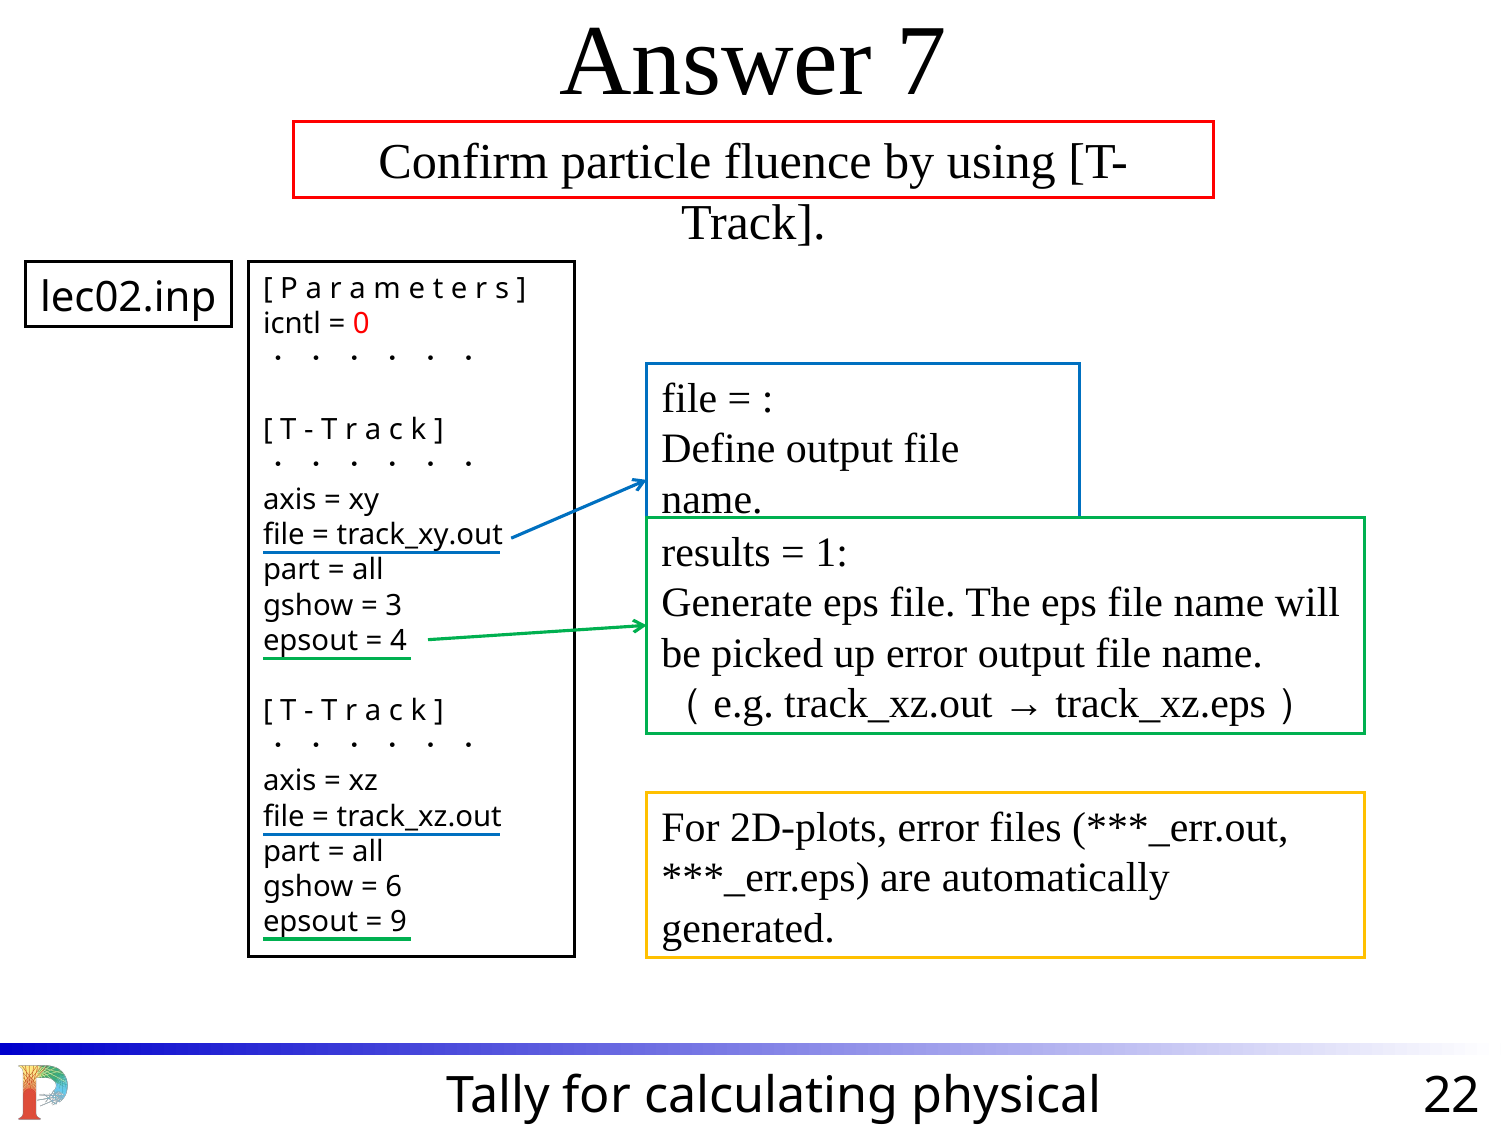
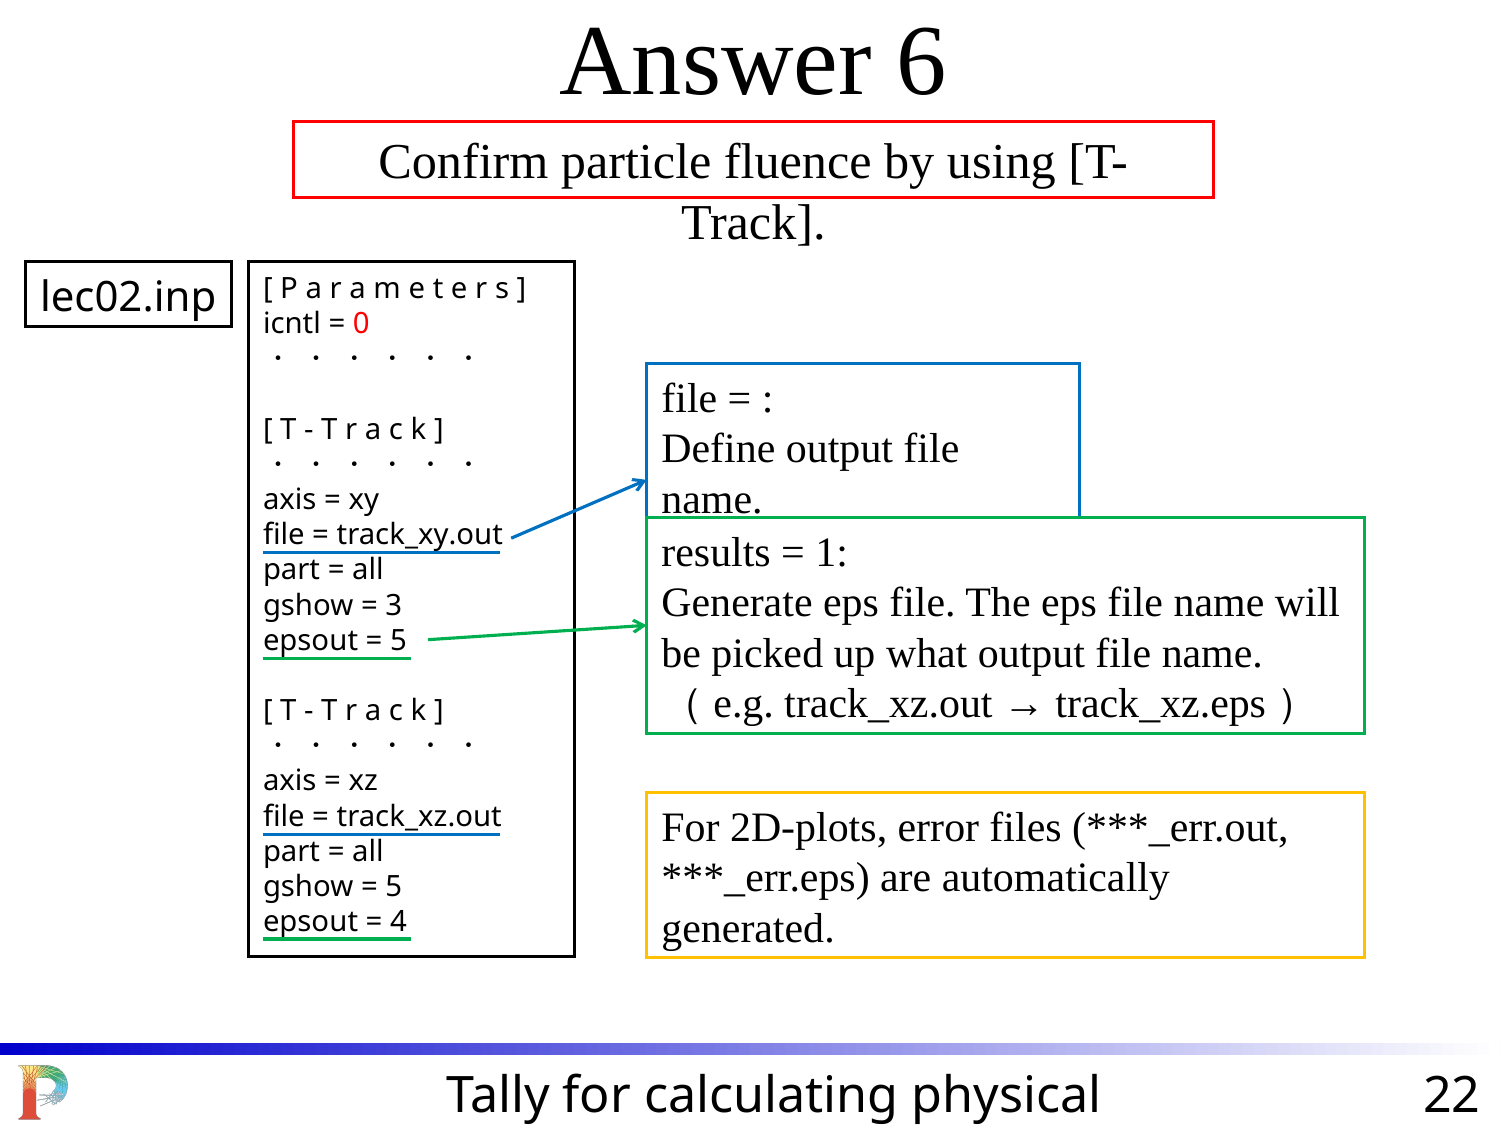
7: 7 -> 6 (922, 61)
4: 4 -> 5 (399, 641)
up error: error -> what (927, 654)
6: 6 -> 5 (394, 887)
9: 9 -> 4 (399, 922)
